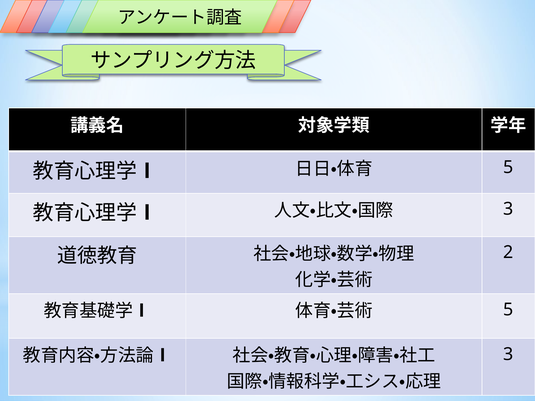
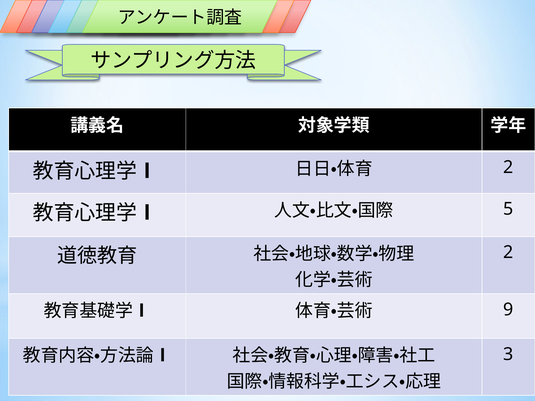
5: 5 -> 2 (508, 167)
3: 3 -> 5 (508, 209)
5: 5 -> 9 (508, 310)
